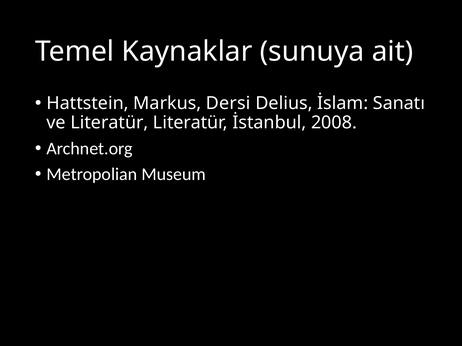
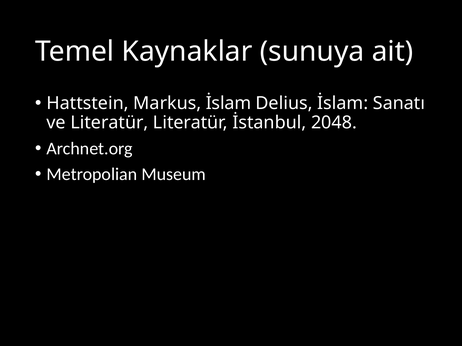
Markus Dersi: Dersi -> İslam (228, 103)
2008: 2008 -> 2048 (334, 123)
